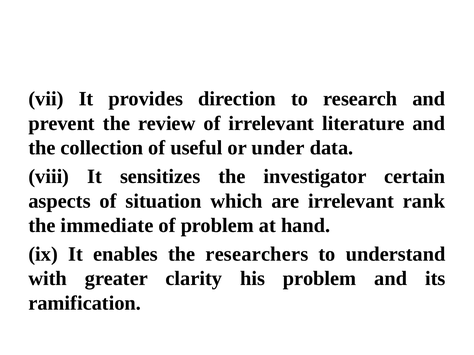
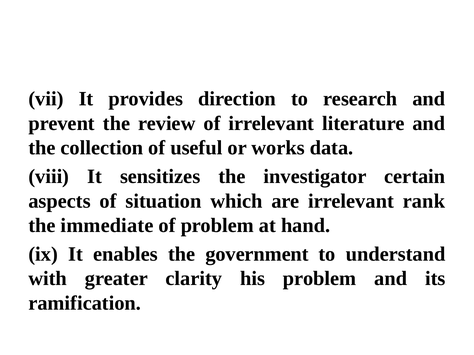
under: under -> works (278, 148)
researchers: researchers -> government (257, 254)
